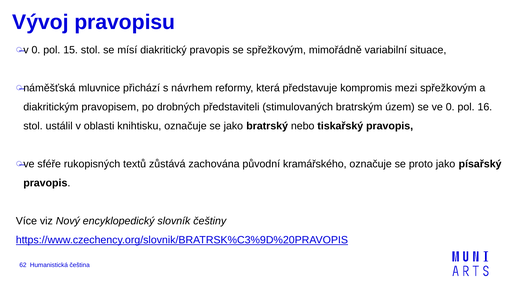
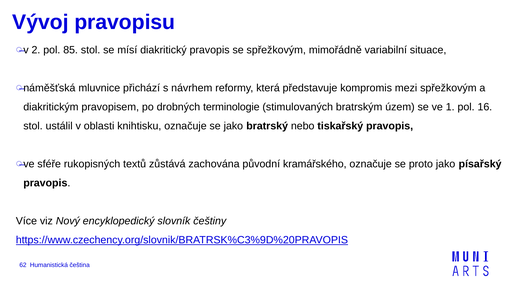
0: 0 -> 2 (36, 50)
15: 15 -> 85 (71, 50)
představiteli: představiteli -> terminologie (231, 107)
ve 0: 0 -> 1 (450, 107)
